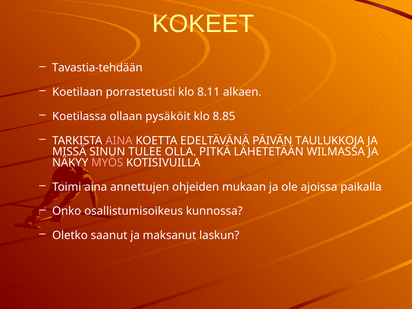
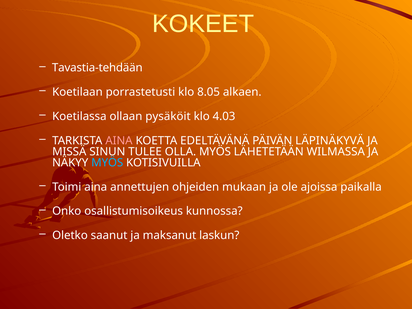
8.11: 8.11 -> 8.05 (209, 92)
8.85: 8.85 -> 4.03 (224, 116)
TAULUKKOJA: TAULUKKOJA -> LÄPINÄKYVÄ (330, 141)
OLLA PITKÄ: PITKÄ -> MYÖS (215, 152)
MYÖS colour: pink -> light blue (107, 163)
